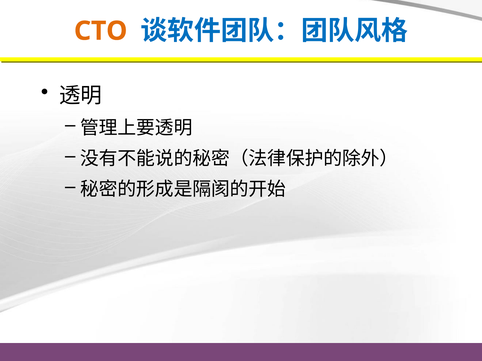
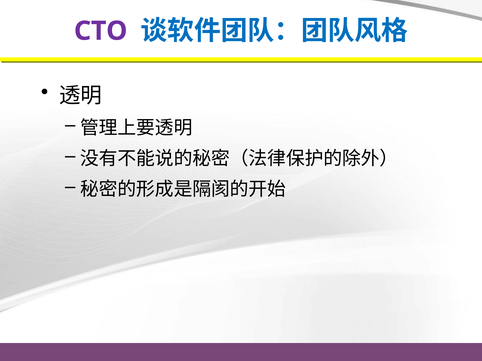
CTO colour: orange -> purple (101, 31)
